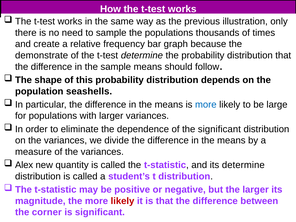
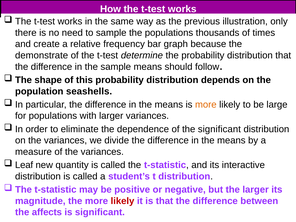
more colour: blue -> orange (206, 105)
Alex: Alex -> Leaf (24, 165)
its determine: determine -> interactive (243, 165)
corner: corner -> affects (47, 212)
